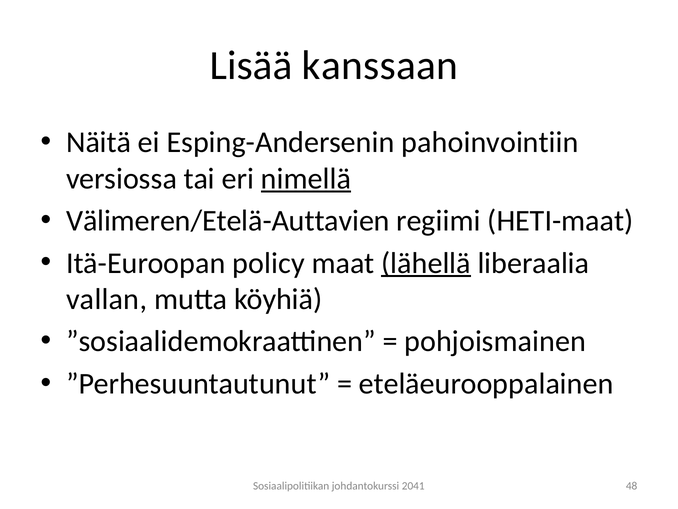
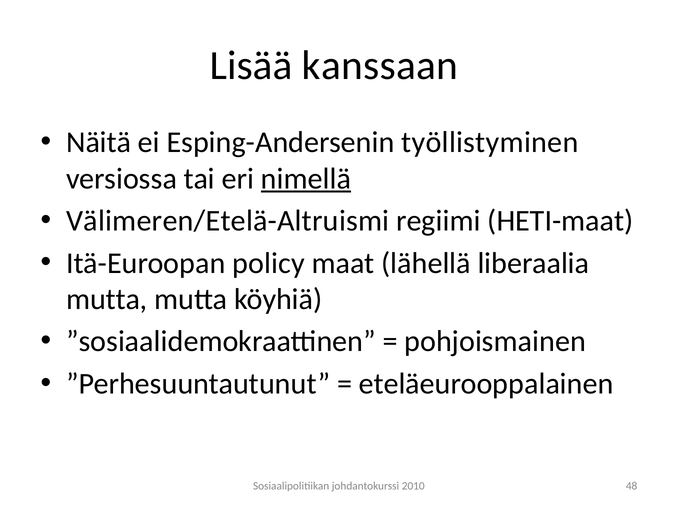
pahoinvointiin: pahoinvointiin -> työllistyminen (490, 142)
Välimeren/Etelä-Auttavien: Välimeren/Etelä-Auttavien -> Välimeren/Etelä-Altruismi (228, 221)
lähellä underline: present -> none (426, 263)
vallan: vallan -> mutta (107, 299)
2041: 2041 -> 2010 (413, 486)
